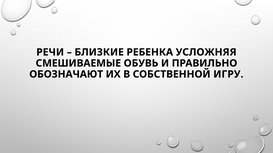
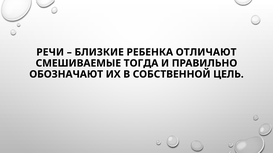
УСЛОЖНЯЯ: УСЛОЖНЯЯ -> ОТЛИЧАЮТ (206, 52)
ОБУВЬ: ОБУВЬ -> ТОГДА (141, 63)
ИГРУ: ИГРУ -> ЦЕЛЬ (228, 74)
